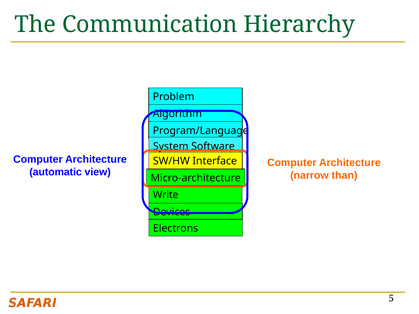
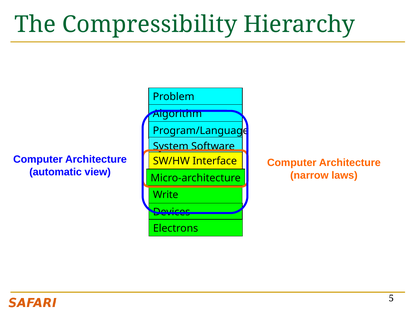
Communication: Communication -> Compressibility (150, 25)
than: than -> laws (345, 175)
